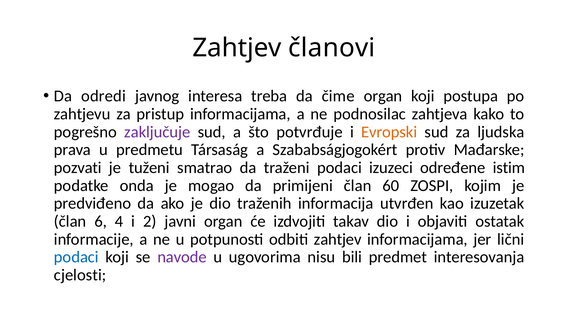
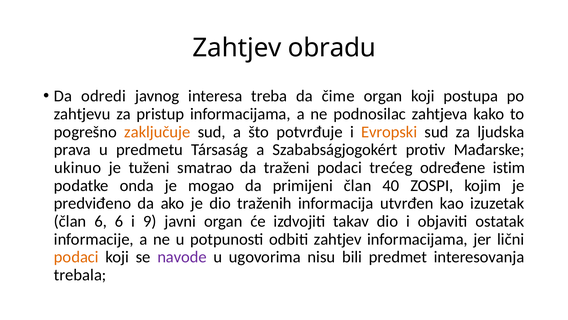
članovi: članovi -> obradu (332, 48)
zaključuje colour: purple -> orange (157, 132)
pozvati: pozvati -> ukinuo (78, 167)
izuzeci: izuzeci -> trećeg (391, 167)
60: 60 -> 40 (391, 185)
6 4: 4 -> 6 (119, 221)
2: 2 -> 9 (150, 221)
podaci colour: blue -> orange (76, 257)
cjelosti: cjelosti -> trebala (80, 275)
